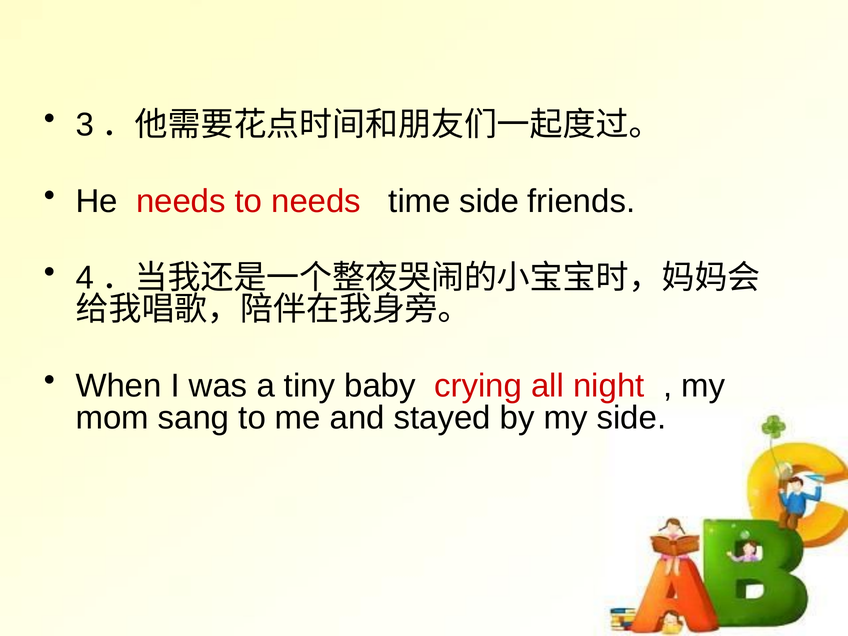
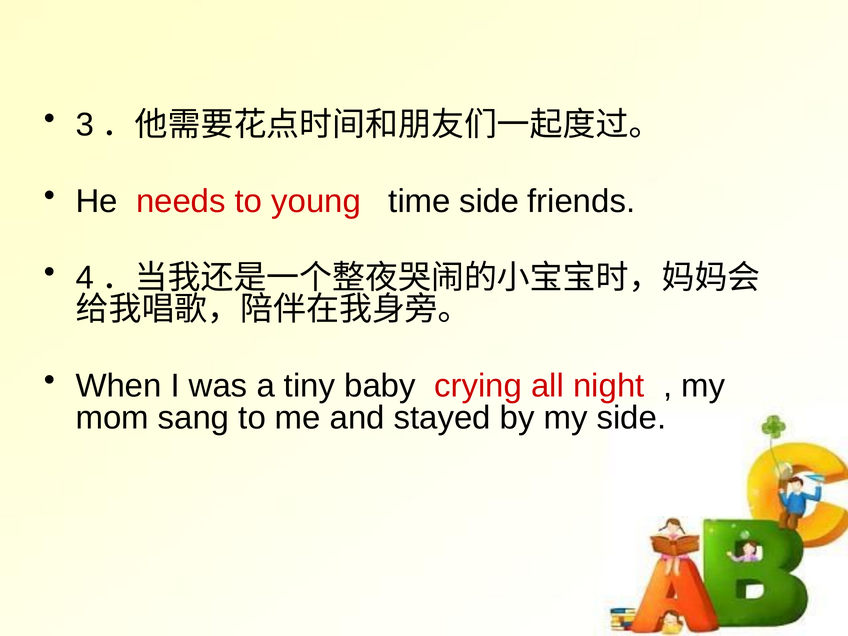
to needs: needs -> young (316, 201)
